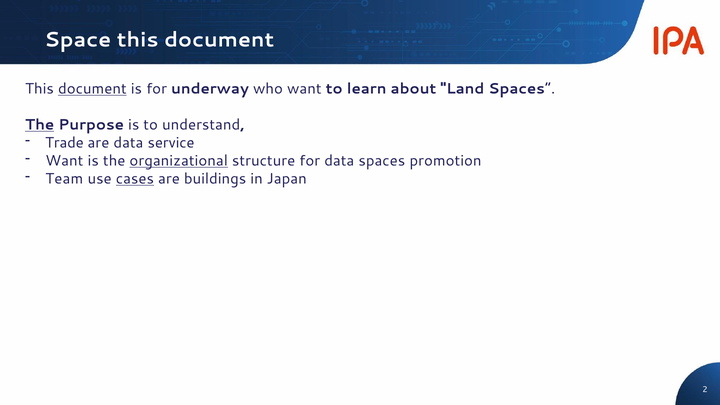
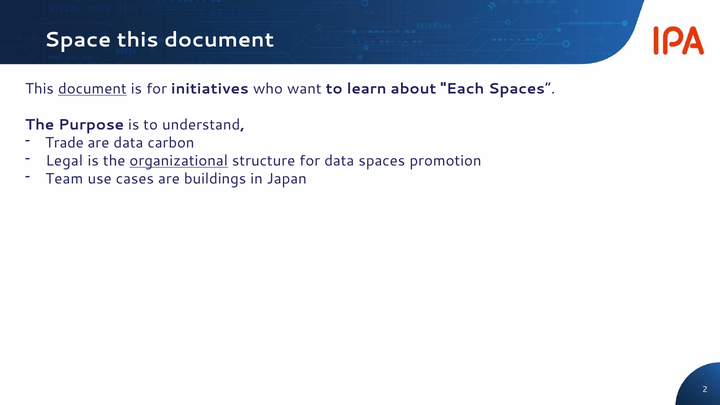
underway: underway -> initiatives (210, 89)
Land: Land -> Each (462, 89)
The underline: present -> none (40, 125)
service: service -> carbon (171, 143)
Want: Want -> Legal (64, 161)
cases underline: present -> none (135, 179)
